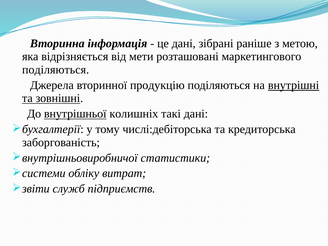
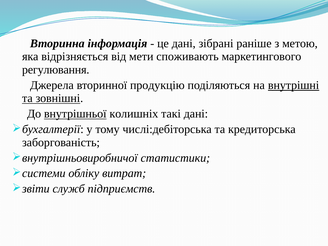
розташовані: розташовані -> споживають (188, 57)
поділяються: поділяються -> регулювання (56, 70)
